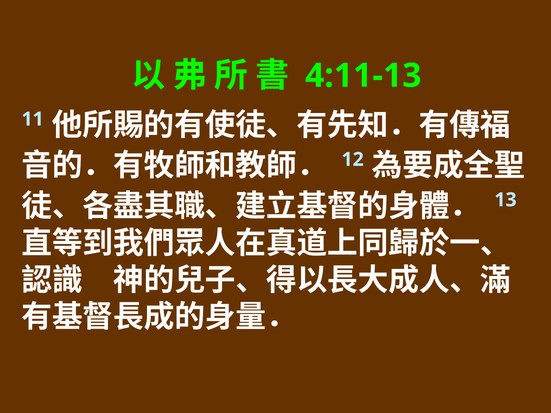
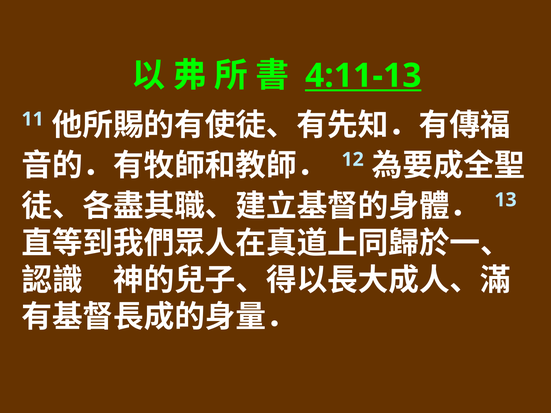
4:11-13 underline: none -> present (363, 76)
